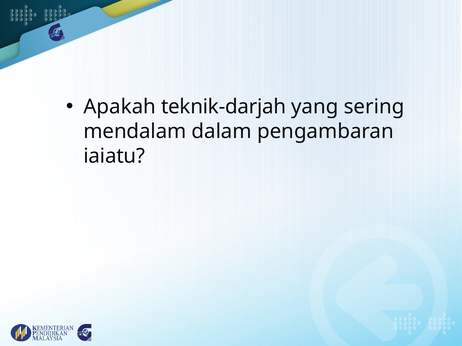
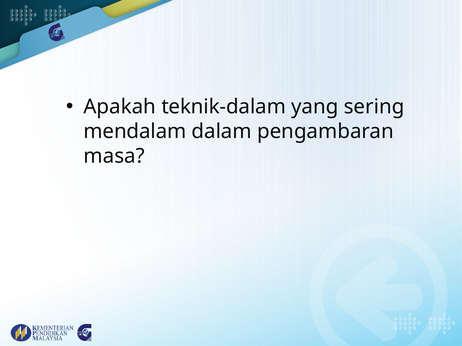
teknik-darjah: teknik-darjah -> teknik-dalam (224, 107)
iaiatu: iaiatu -> masa (114, 156)
